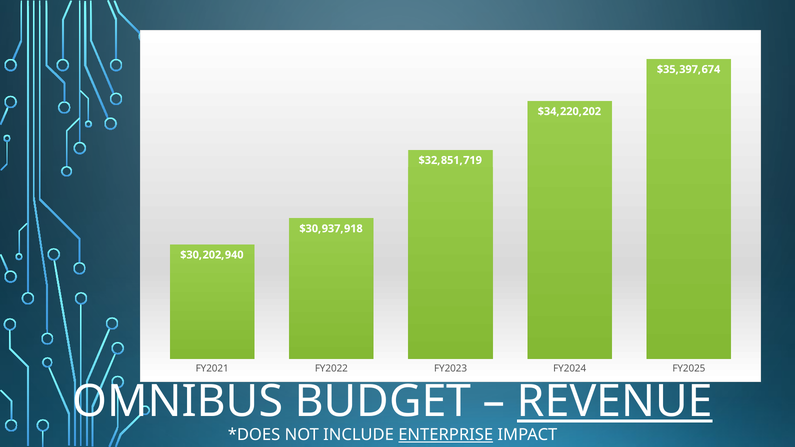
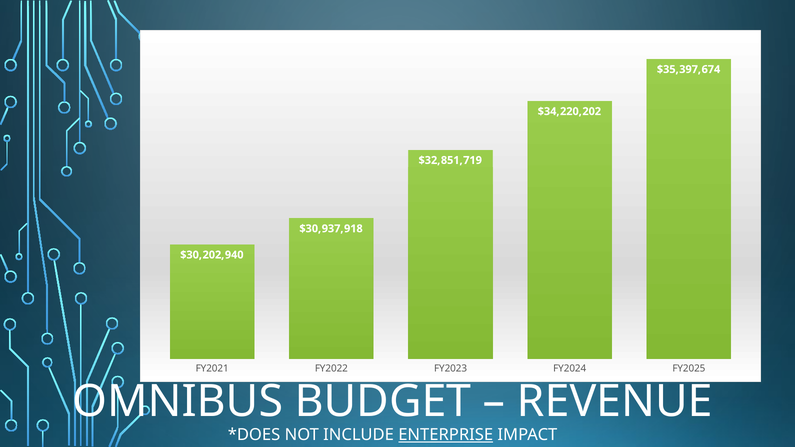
REVENUE underline: present -> none (615, 402)
